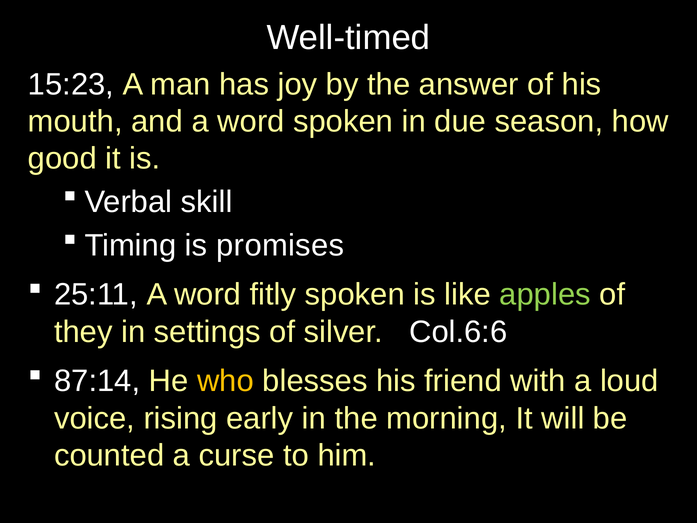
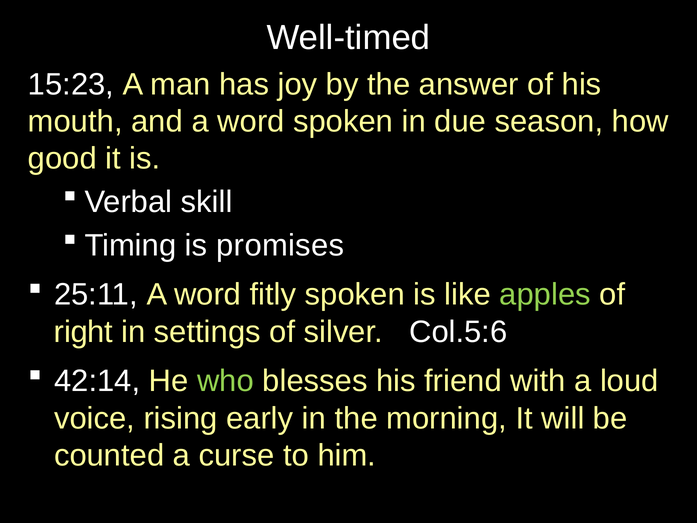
they: they -> right (83, 332)
Col.6:6: Col.6:6 -> Col.5:6 (458, 332)
87:14: 87:14 -> 42:14 (97, 381)
who colour: yellow -> light green (225, 381)
